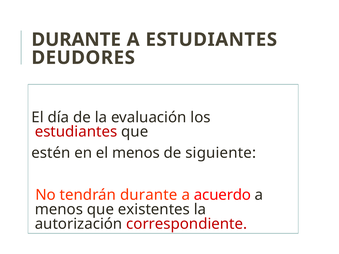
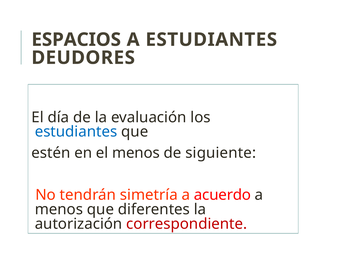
DURANTE: DURANTE -> ESPACIOS (76, 40)
estudiantes colour: red -> blue (76, 132)
tendrán durante: durante -> simetría (149, 195)
existentes: existentes -> diferentes (154, 210)
